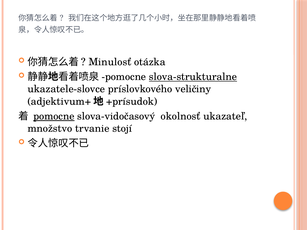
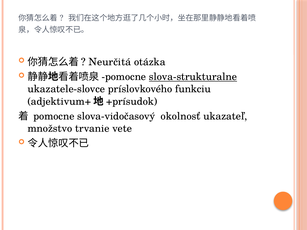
Minulosť: Minulosť -> Neurčitá (110, 62)
veličiny: veličiny -> funkciu (193, 89)
pomocne underline: present -> none (54, 116)
stojí: stojí -> vete (122, 129)
